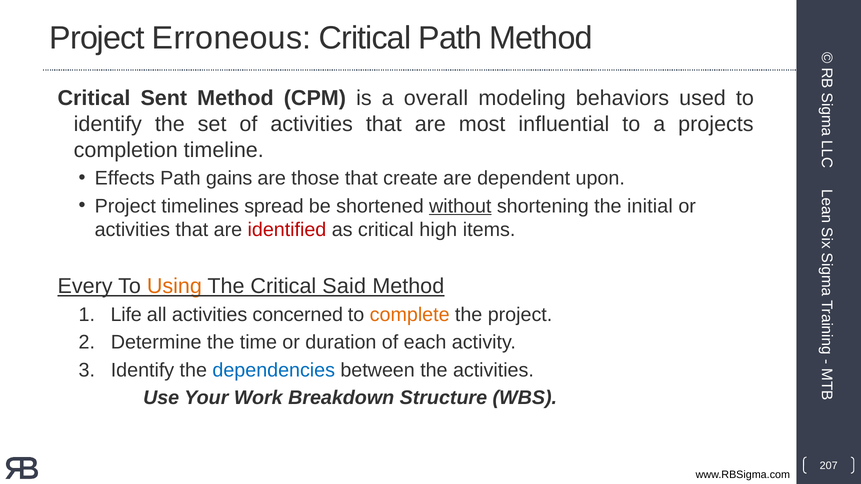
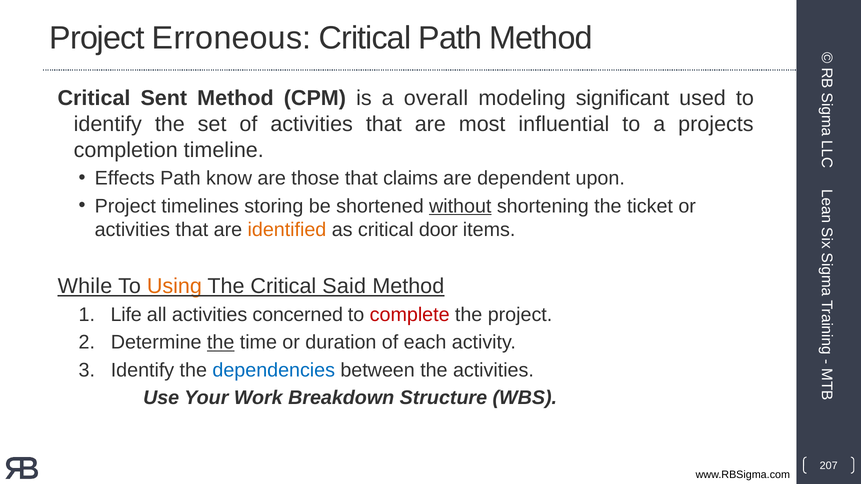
behaviors: behaviors -> significant (623, 98)
gains: gains -> know (229, 179)
create: create -> claims (411, 179)
spread: spread -> storing (274, 206)
initial: initial -> ticket (650, 206)
identified colour: red -> orange (287, 230)
high: high -> door (438, 230)
Every: Every -> While (85, 287)
complete colour: orange -> red (410, 315)
the underline: none -> present (221, 343)
